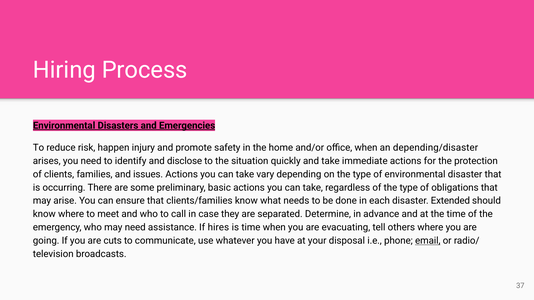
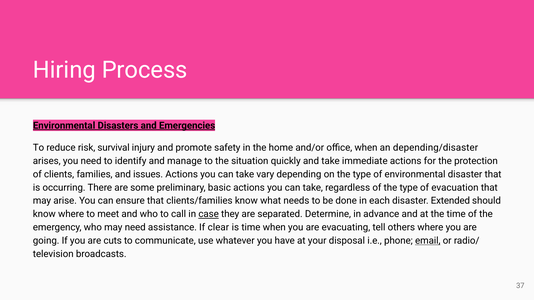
happen: happen -> survival (114, 148)
disclose: disclose -> manage (185, 161)
obligations: obligations -> evacuation (455, 188)
case underline: none -> present (209, 214)
hires: hires -> clear (218, 228)
